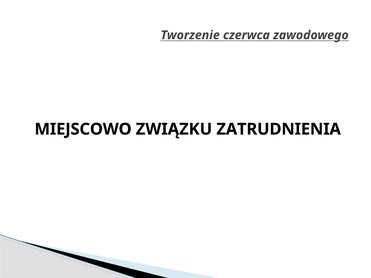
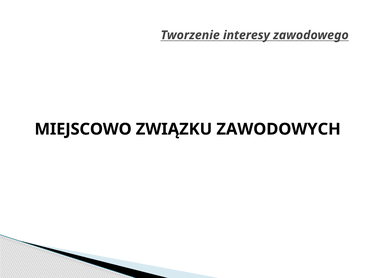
czerwca: czerwca -> interesy (246, 35)
ZATRUDNIENIA: ZATRUDNIENIA -> ZAWODOWYCH (279, 129)
